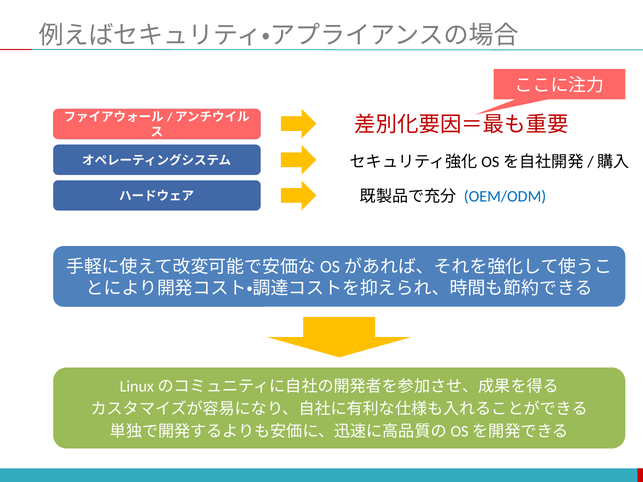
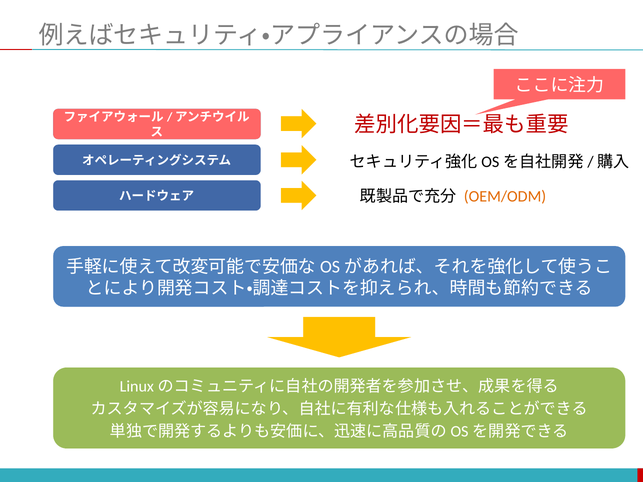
OEM/ODM colour: blue -> orange (505, 196)
